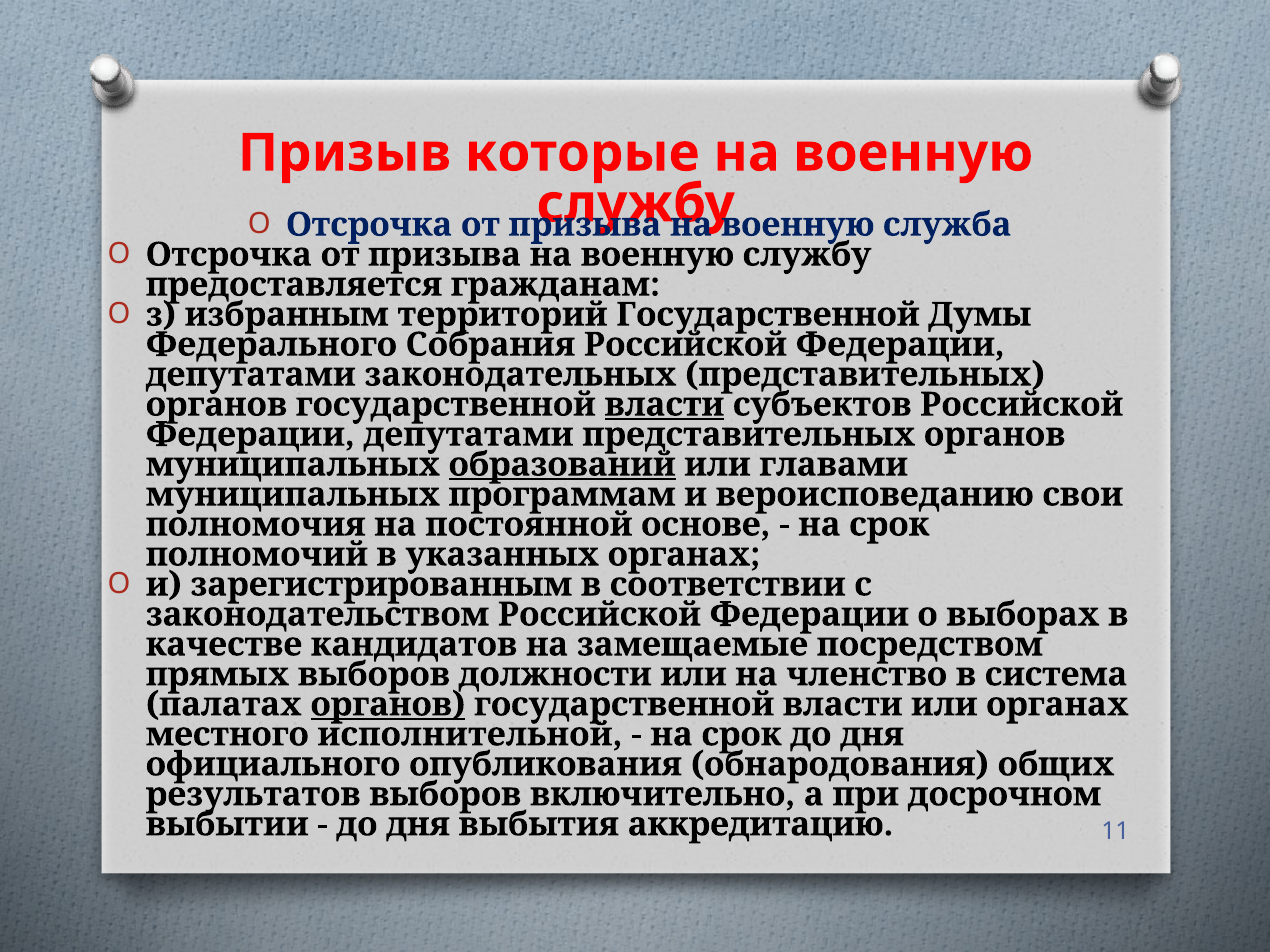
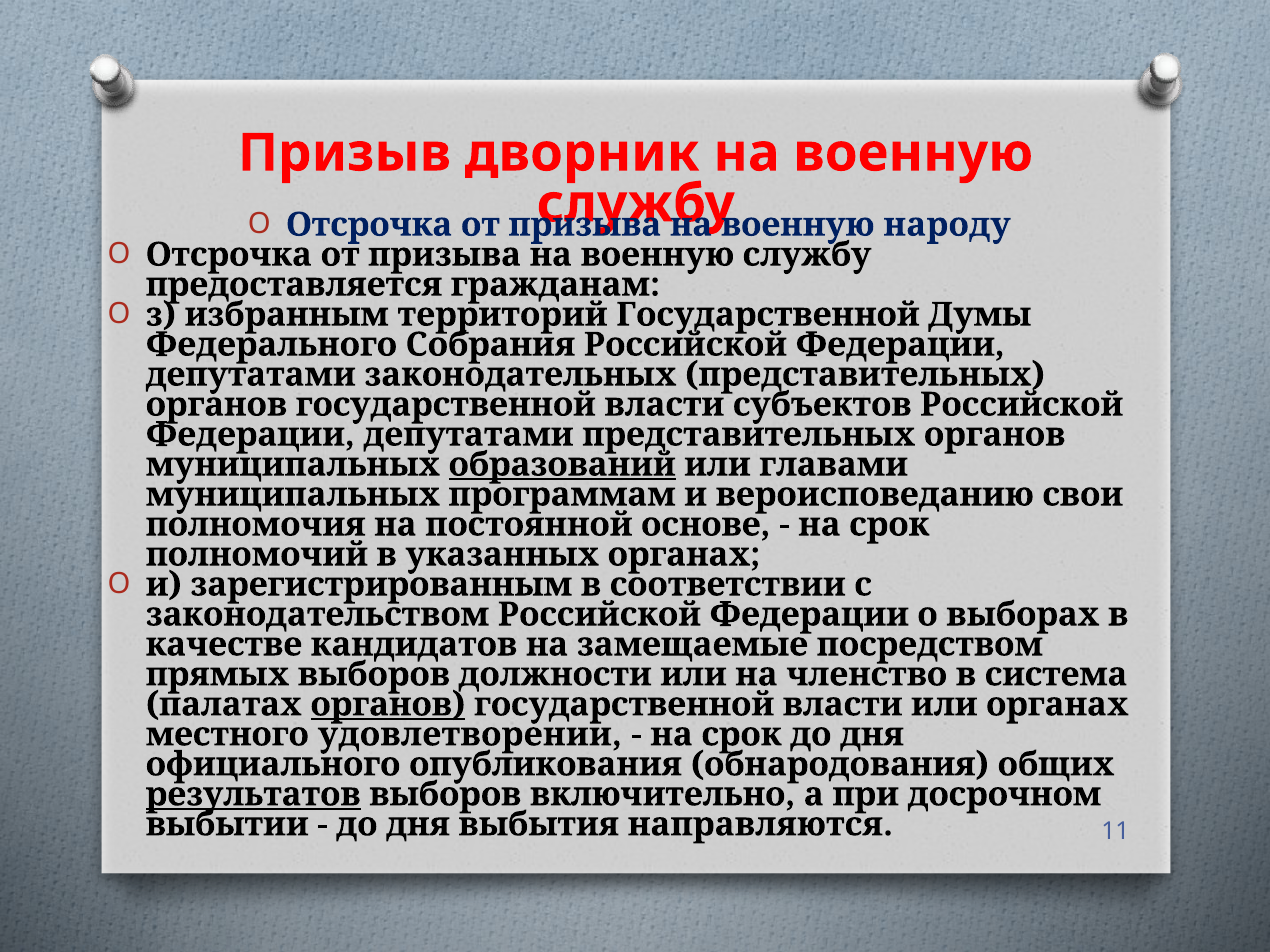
которые: которые -> дворник (582, 153)
служба: служба -> народу (947, 225)
власти underline: present -> none (664, 405)
исполнительной: исполнительной -> удовлетворении (470, 735)
результатов underline: none -> present (253, 795)
аккредитацию: аккредитацию -> направляются (760, 825)
